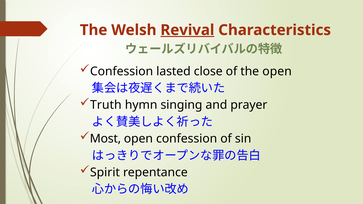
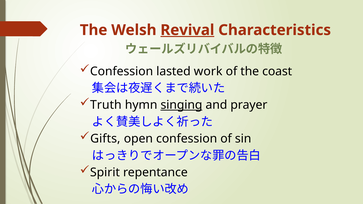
close: close -> work (208, 71)
the open: open -> coast (277, 71)
singing underline: none -> present (181, 105)
Most: Most -> Gifts (105, 139)
